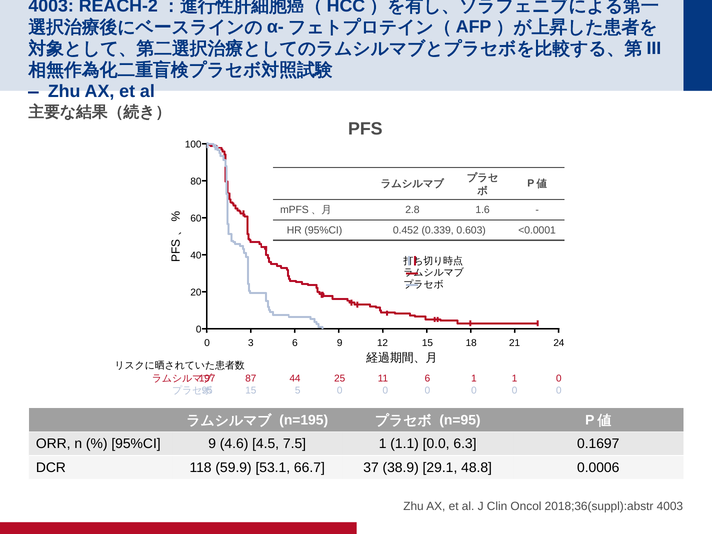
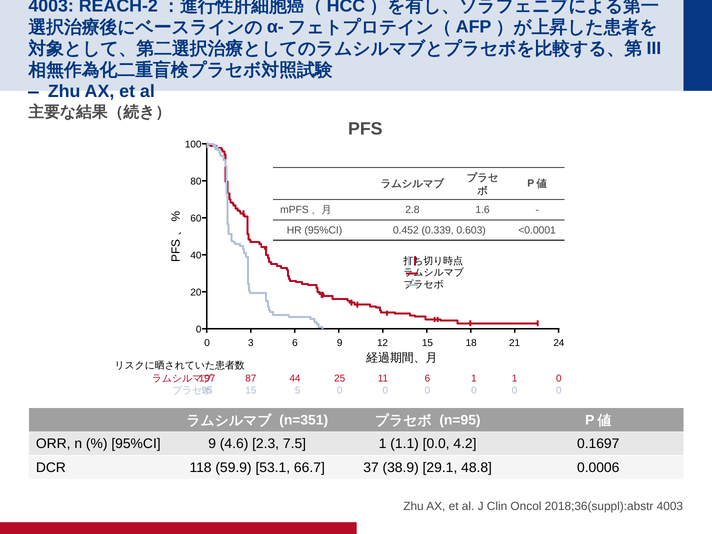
n=195: n=195 -> n=351 (304, 420)
4.5: 4.5 -> 2.3 (266, 444)
6.3: 6.3 -> 4.2 (465, 444)
